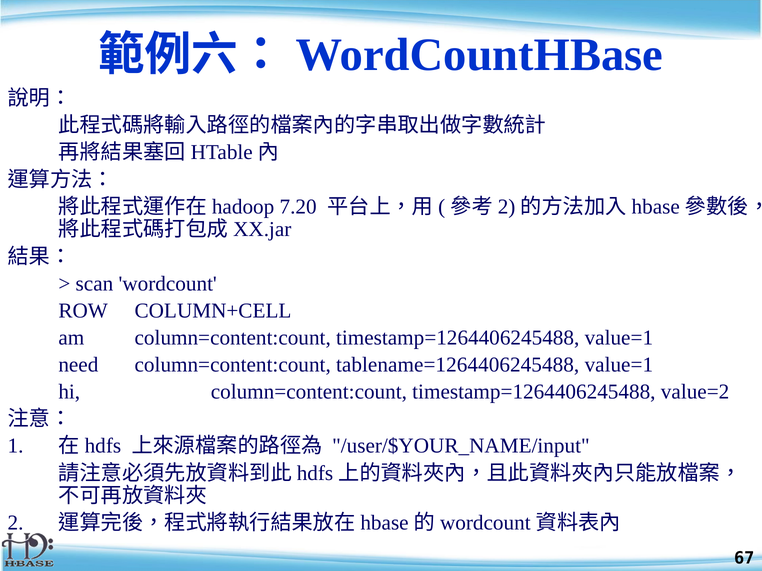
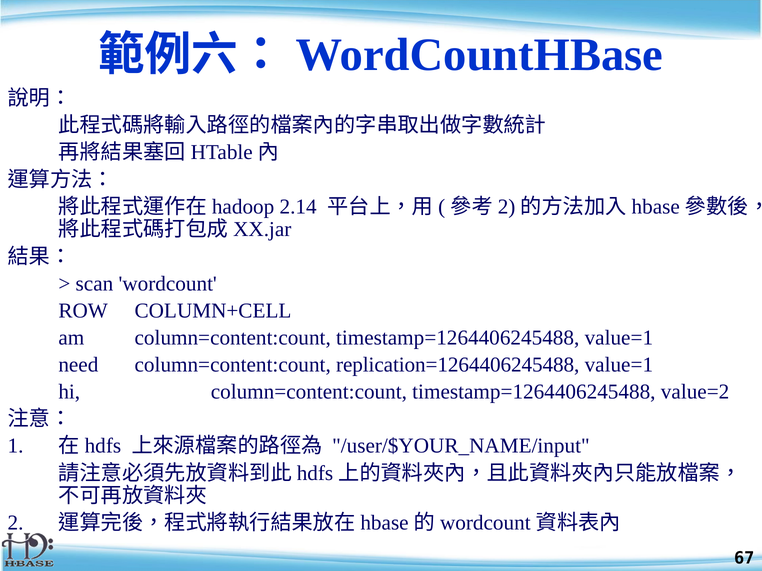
7.20: 7.20 -> 2.14 (298, 207)
tablename=1264406245488: tablename=1264406245488 -> replication=1264406245488 (458, 365)
